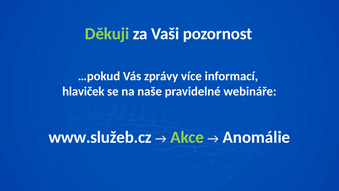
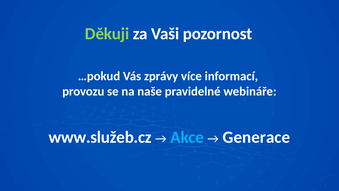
hlaviček: hlaviček -> provozu (83, 91)
Akce colour: light green -> light blue (187, 137)
Anomálie: Anomálie -> Generace (256, 137)
